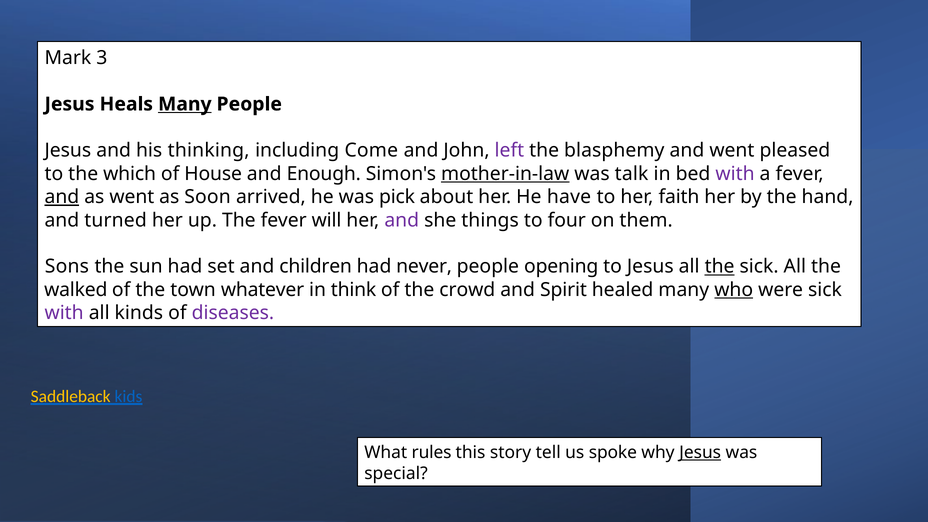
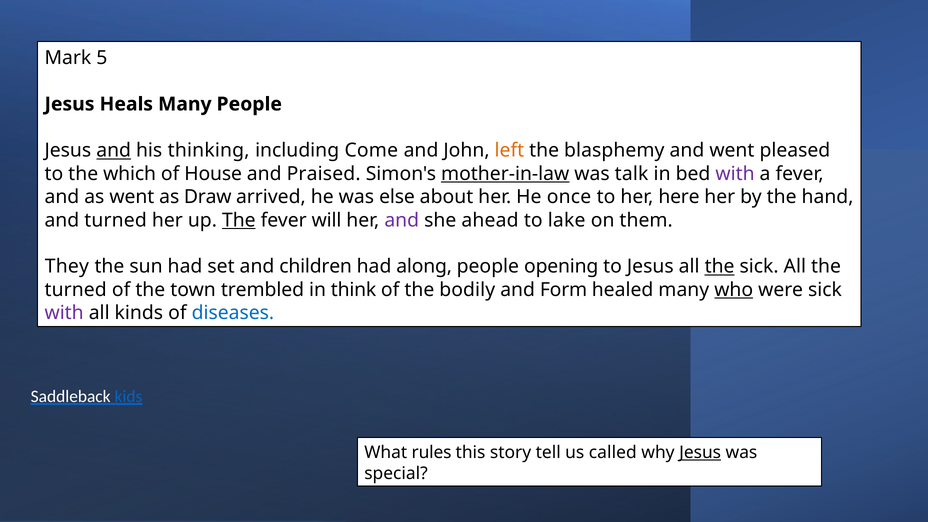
3: 3 -> 5 (102, 58)
Many underline: present -> none (185, 104)
and underline: none -> present (114, 151)
left colour: purple -> orange (509, 151)
Enough: Enough -> Praised (324, 174)
and underline: present -> none (62, 197)
Soon: Soon -> Draw (208, 197)
pick: pick -> else (397, 197)
have: have -> once (569, 197)
faith: faith -> here (679, 197)
The underline: none -> present (239, 220)
things: things -> ahead (490, 220)
four: four -> lake (567, 220)
Sons: Sons -> They (67, 267)
never: never -> along (424, 267)
walked: walked -> turned (76, 290)
whatever: whatever -> trembled (262, 290)
crowd: crowd -> bodily (467, 290)
Spirit: Spirit -> Form (564, 290)
diseases colour: purple -> blue (233, 313)
Saddleback colour: yellow -> white (71, 396)
spoke: spoke -> called (613, 453)
